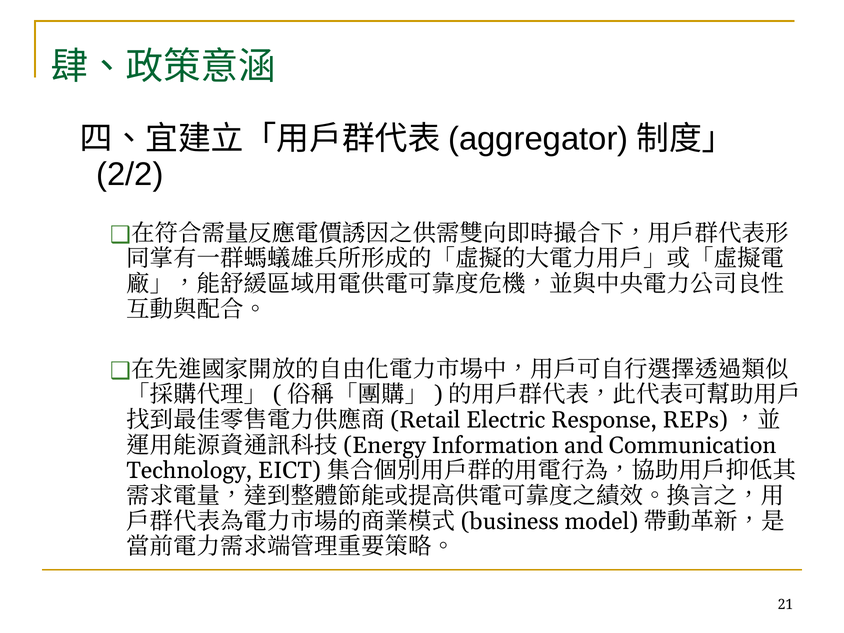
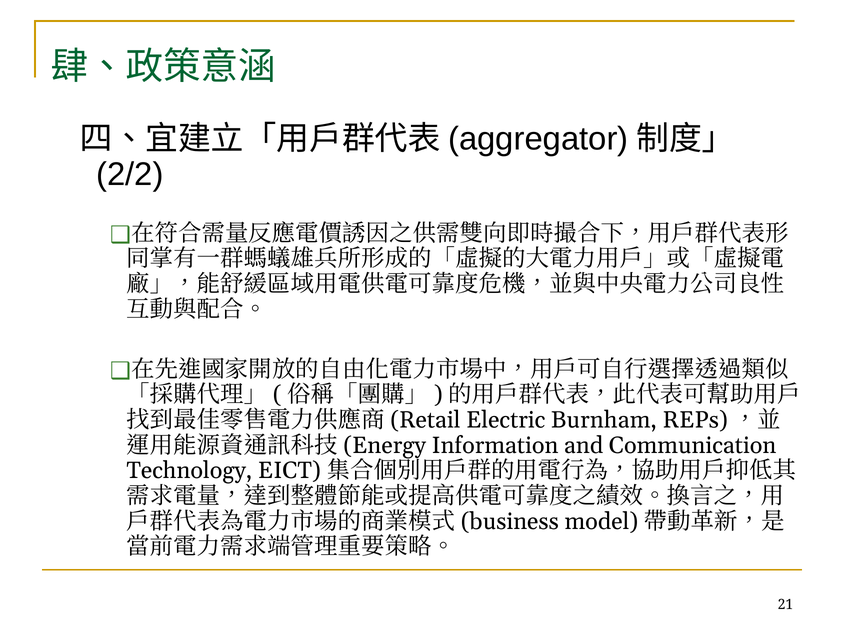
Response: Response -> Burnham (604, 420)
